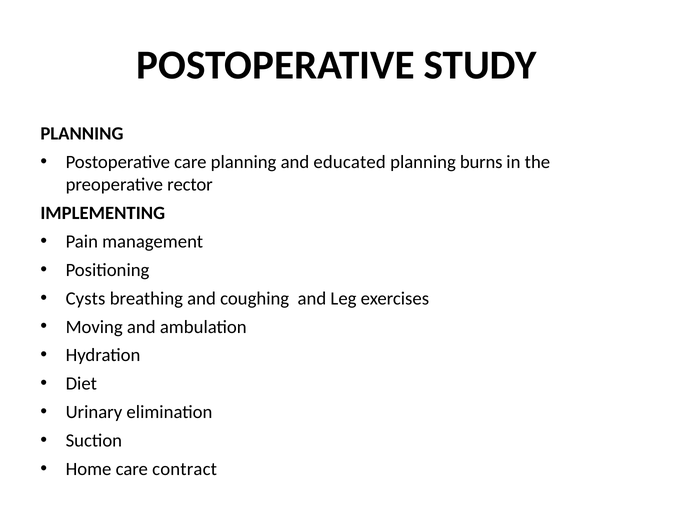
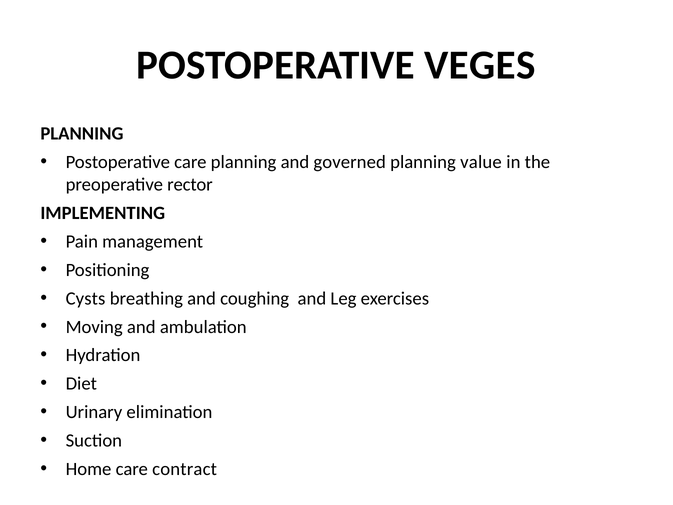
STUDY: STUDY -> VEGES (480, 65)
educated: educated -> governed (350, 162)
burns: burns -> value (481, 162)
